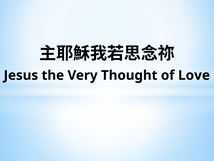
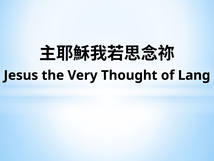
Love: Love -> Lang (194, 75)
